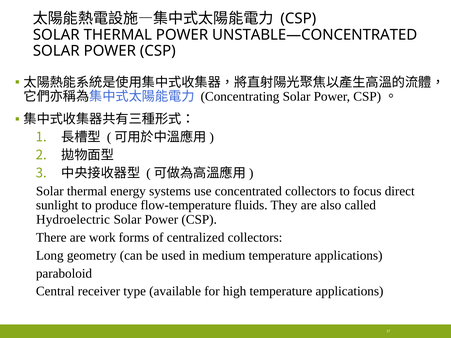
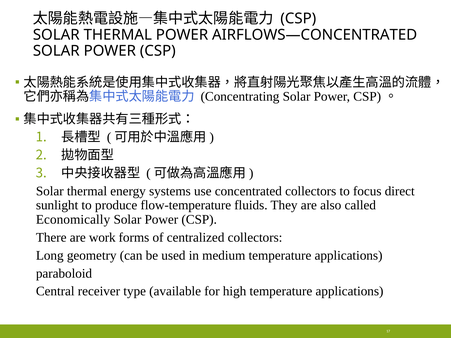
UNSTABLE—CONCENTRATED: UNSTABLE—CONCENTRATED -> AIRFLOWS—CONCENTRATED (315, 35)
Hydroelectric: Hydroelectric -> Economically (73, 220)
